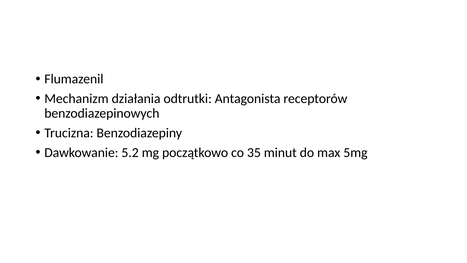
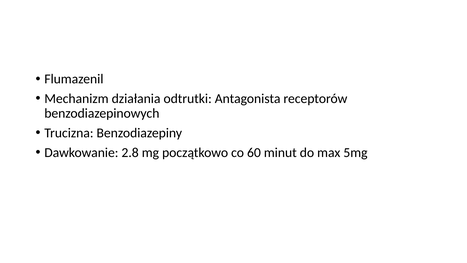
5.2: 5.2 -> 2.8 (130, 152)
35: 35 -> 60 (254, 152)
